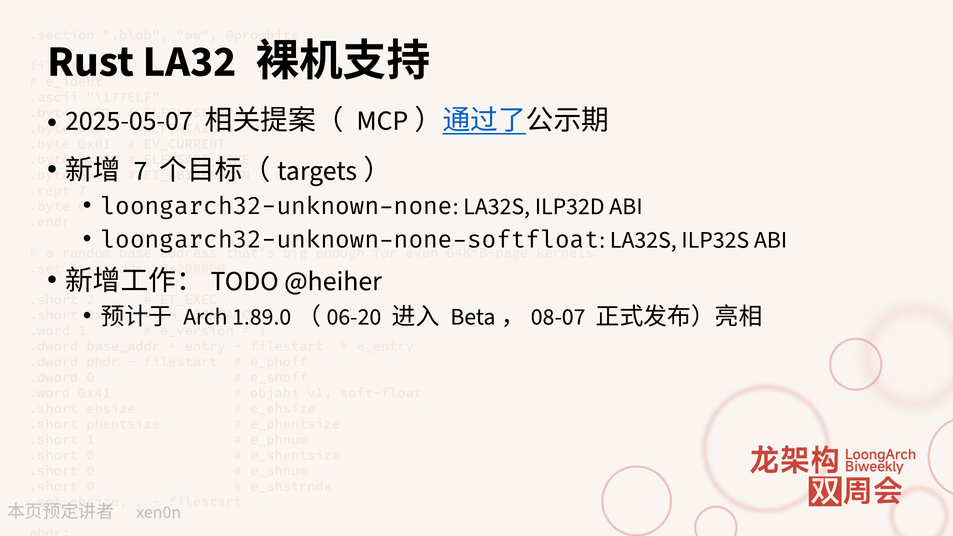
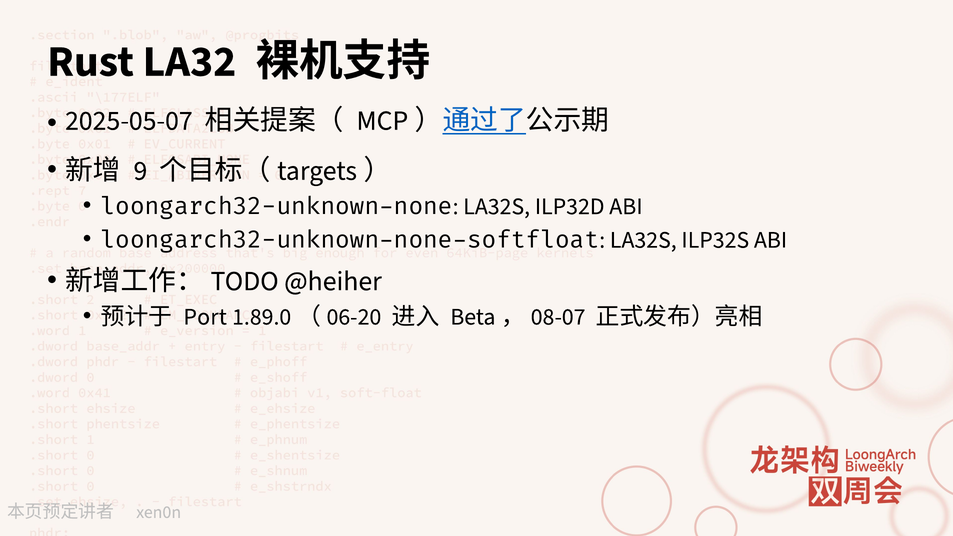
7: 7 -> 9 (140, 171)
Arch: Arch -> Port (205, 317)
